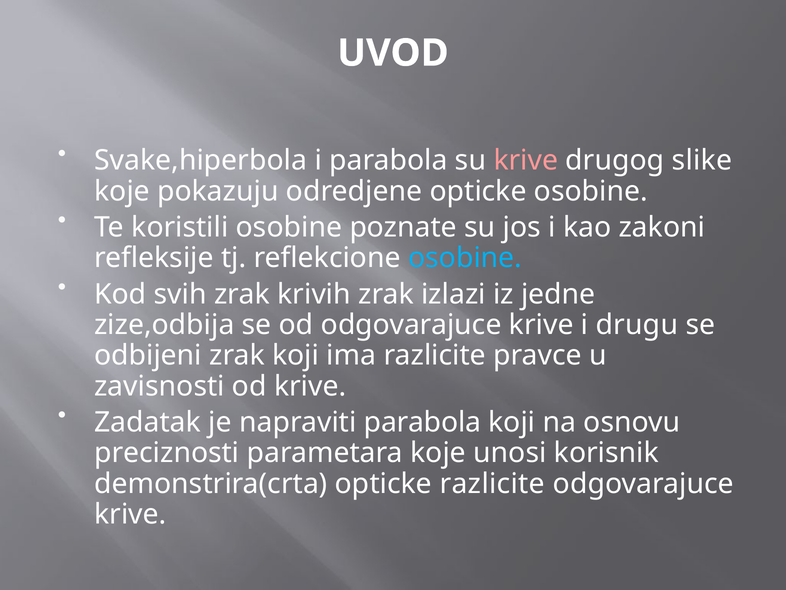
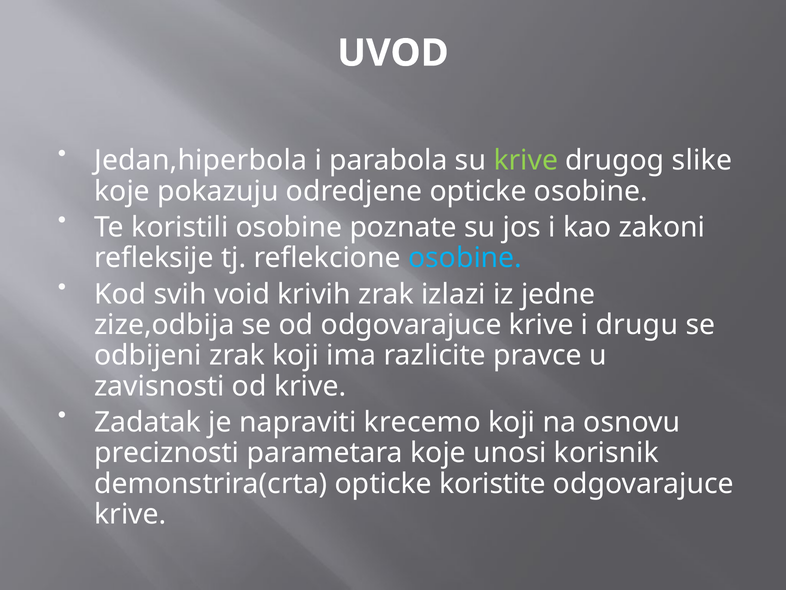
Svake,hiperbola: Svake,hiperbola -> Jedan,hiperbola (201, 160)
krive colour: pink -> light green (526, 160)
svih zrak: zrak -> void (242, 294)
napraviti parabola: parabola -> krecemo (422, 422)
opticke razlicite: razlicite -> koristite (493, 483)
